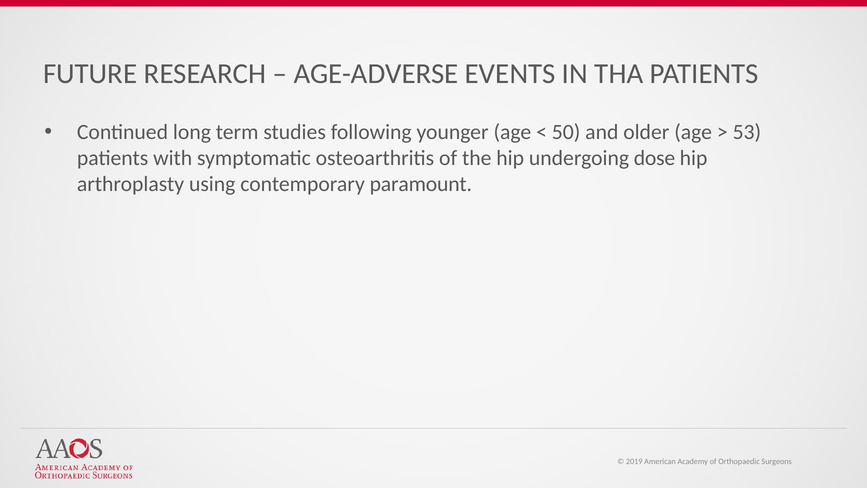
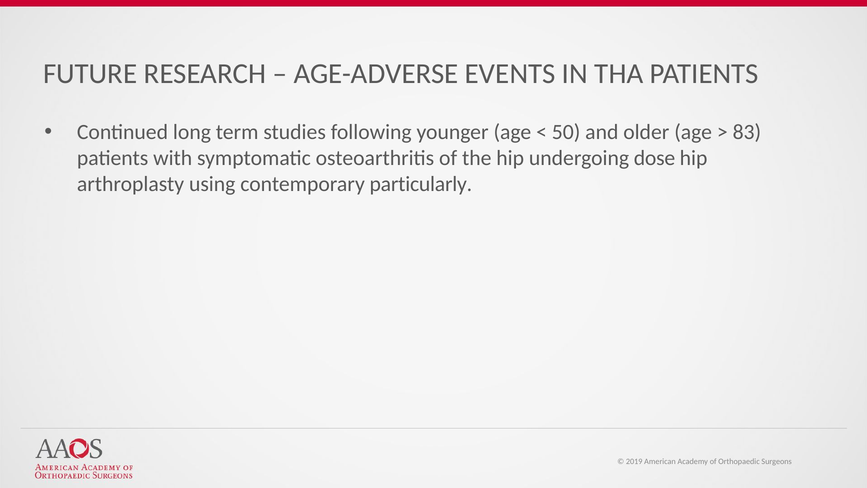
53: 53 -> 83 (747, 132)
paramount: paramount -> particularly (421, 184)
